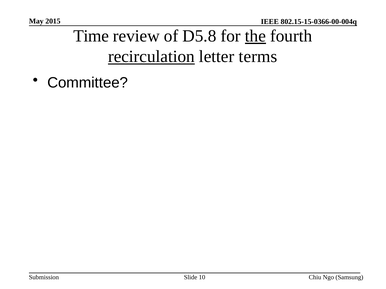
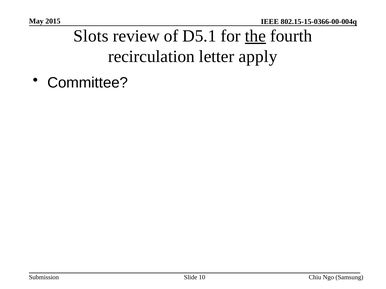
Time: Time -> Slots (91, 36)
D5.8: D5.8 -> D5.1 (199, 36)
recirculation underline: present -> none (151, 57)
terms: terms -> apply (258, 57)
